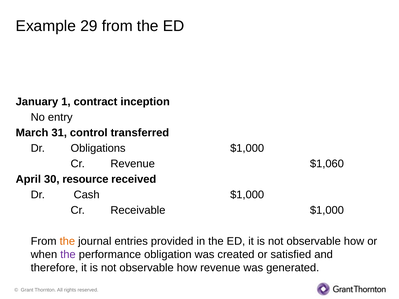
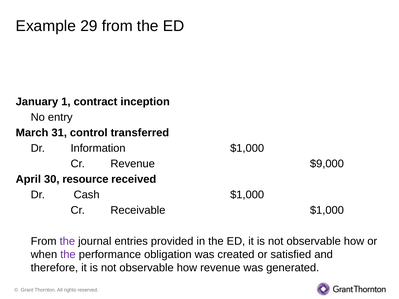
Obligations: Obligations -> Information (98, 148)
$1,060: $1,060 -> $9,000 (327, 164)
the colour: orange -> purple (67, 241)
